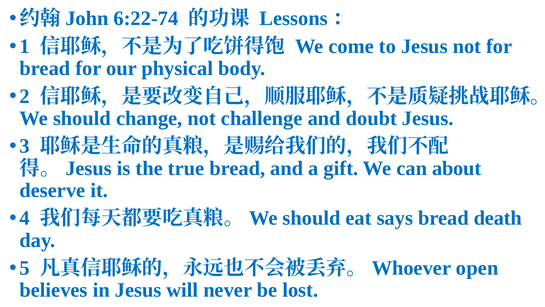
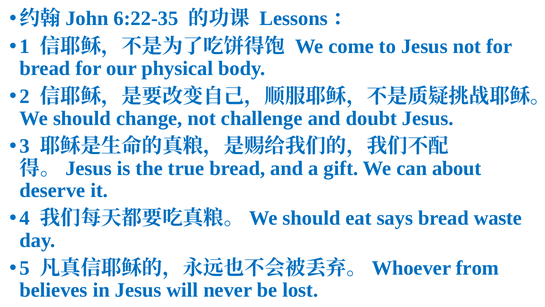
6:22-74: 6:22-74 -> 6:22-35 (146, 19)
death: death -> waste (498, 218)
open: open -> from (477, 268)
